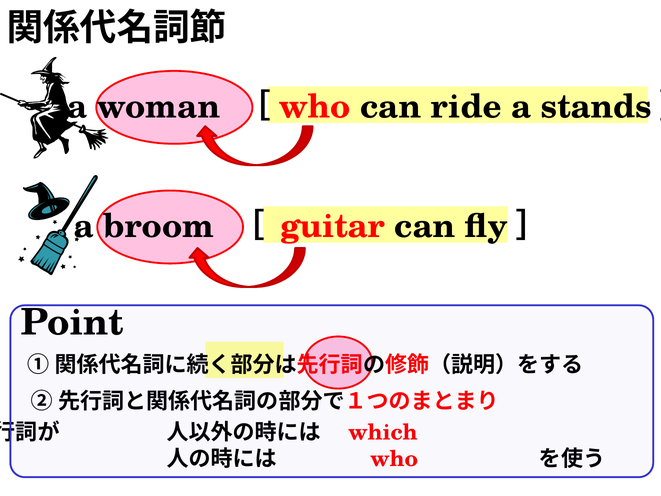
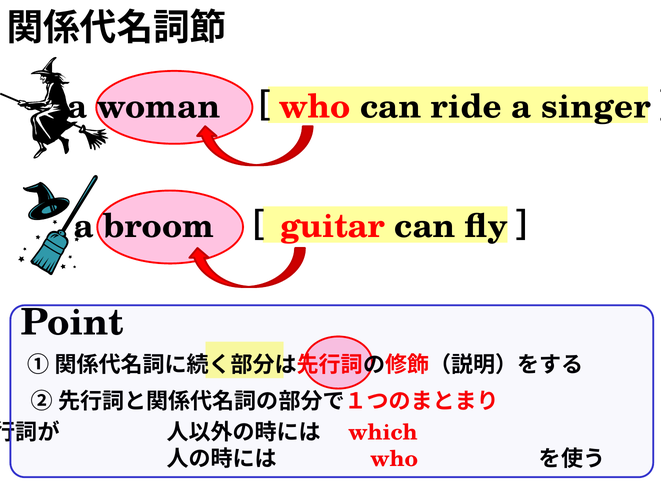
stands: stands -> singer (596, 107)
